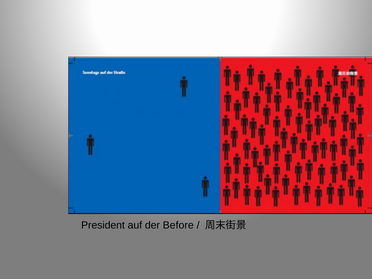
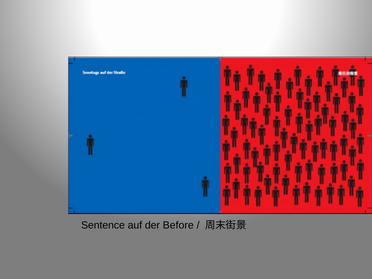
President: President -> Sentence (103, 225)
